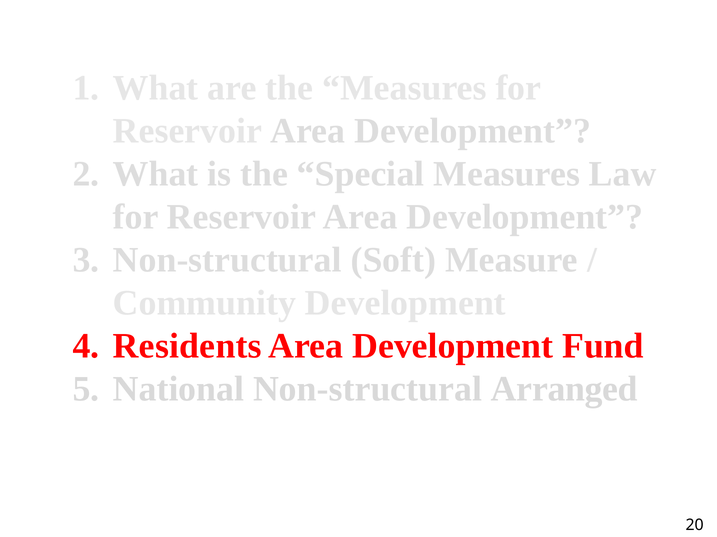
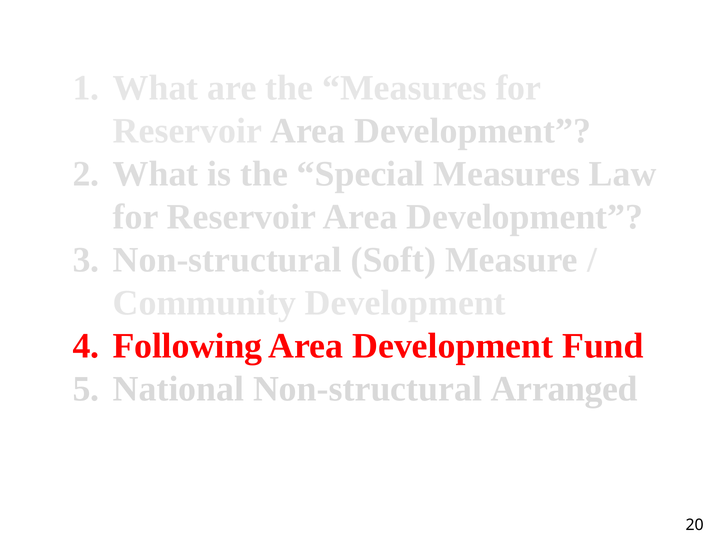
Residents: Residents -> Following (188, 346)
